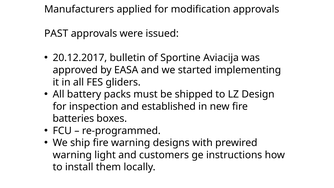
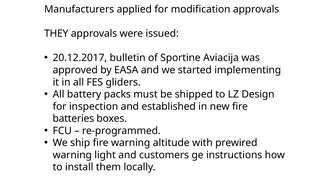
PAST: PAST -> THEY (56, 34)
designs: designs -> altitude (171, 143)
